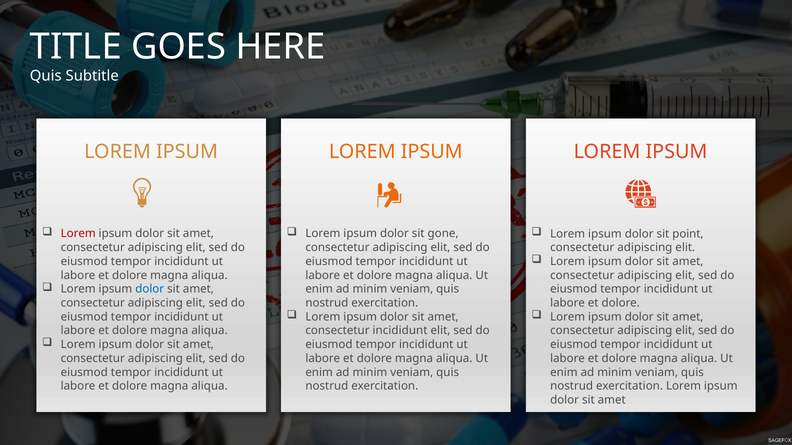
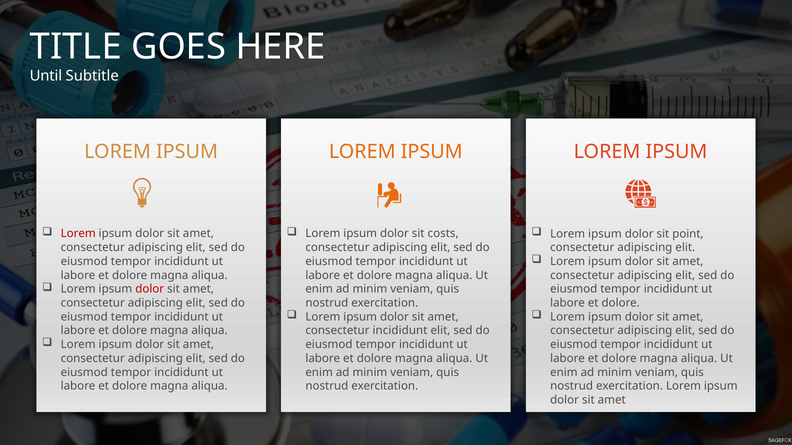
Quis: Quis -> Until (46, 76)
gone: gone -> costs (443, 234)
dolor colour: blue -> red (150, 289)
